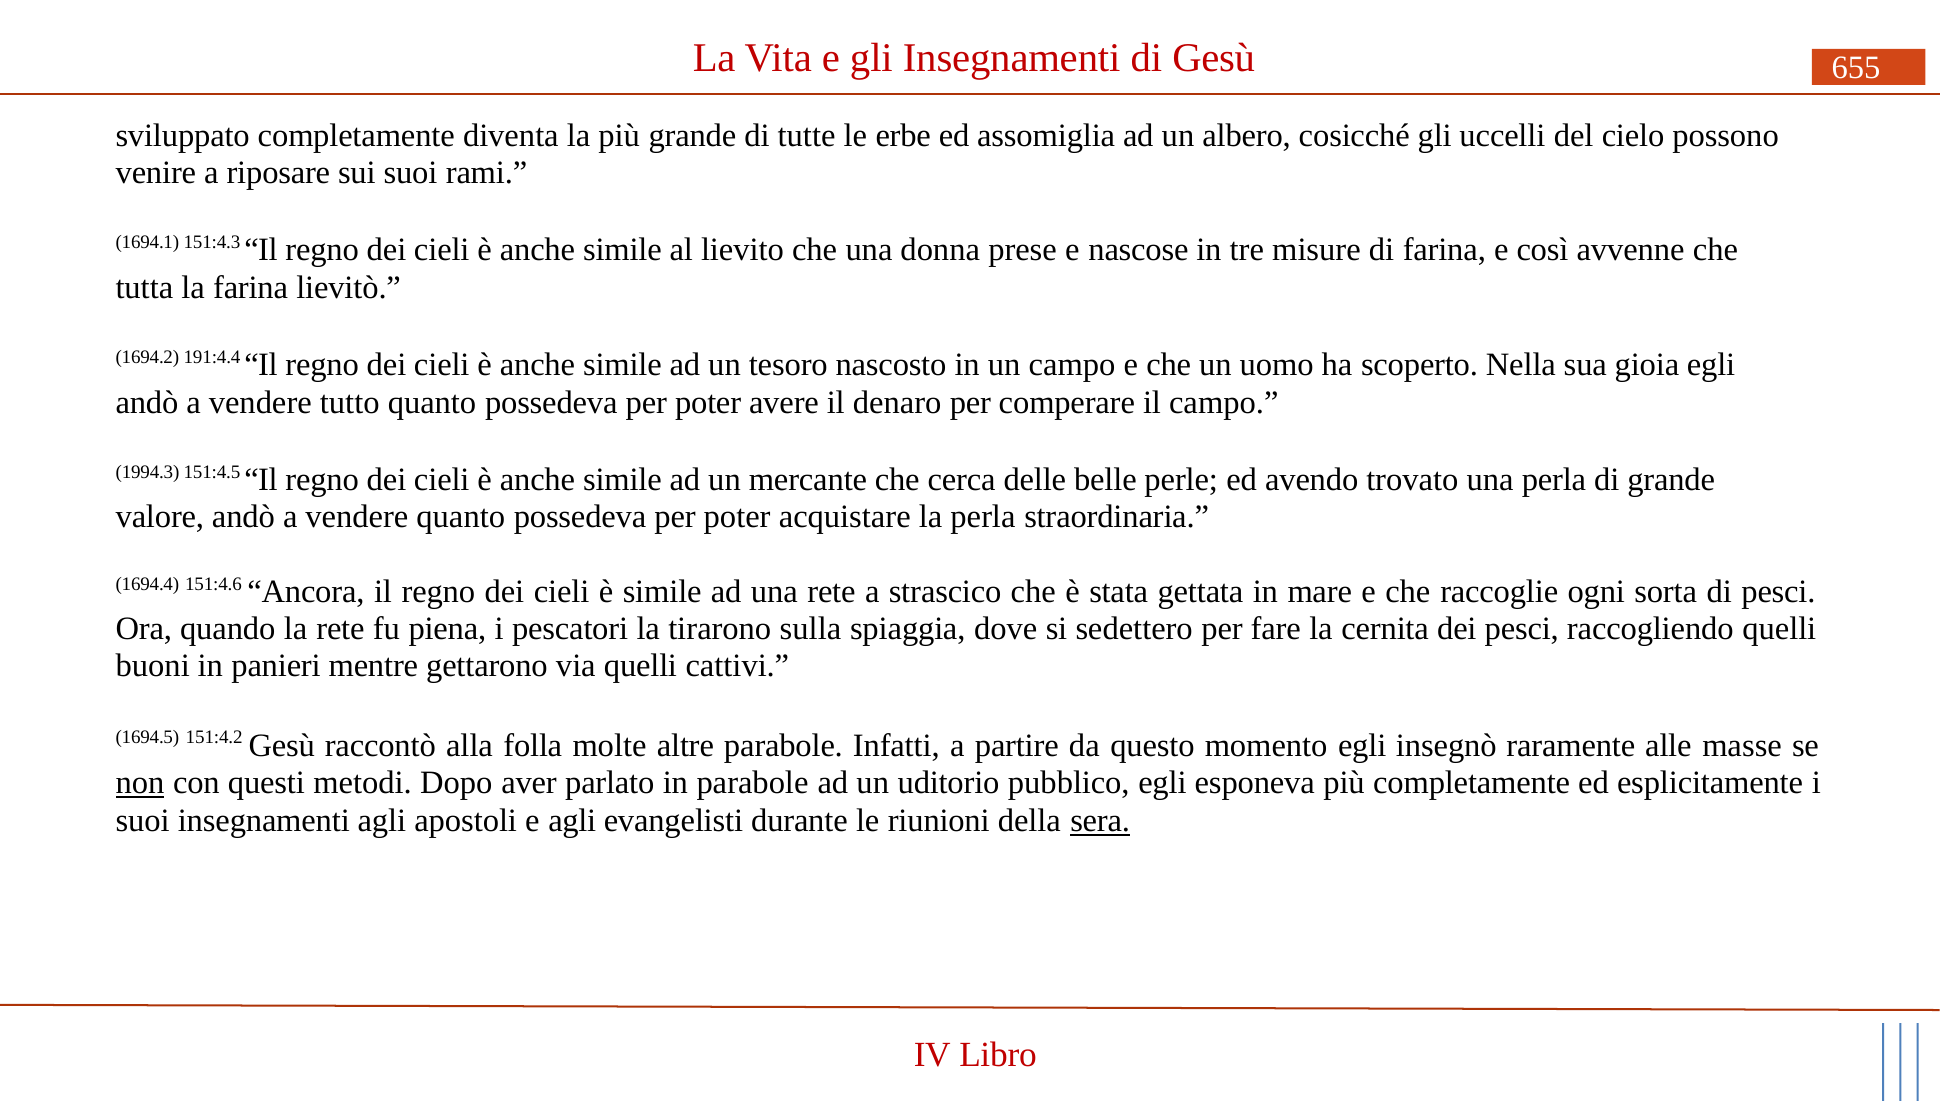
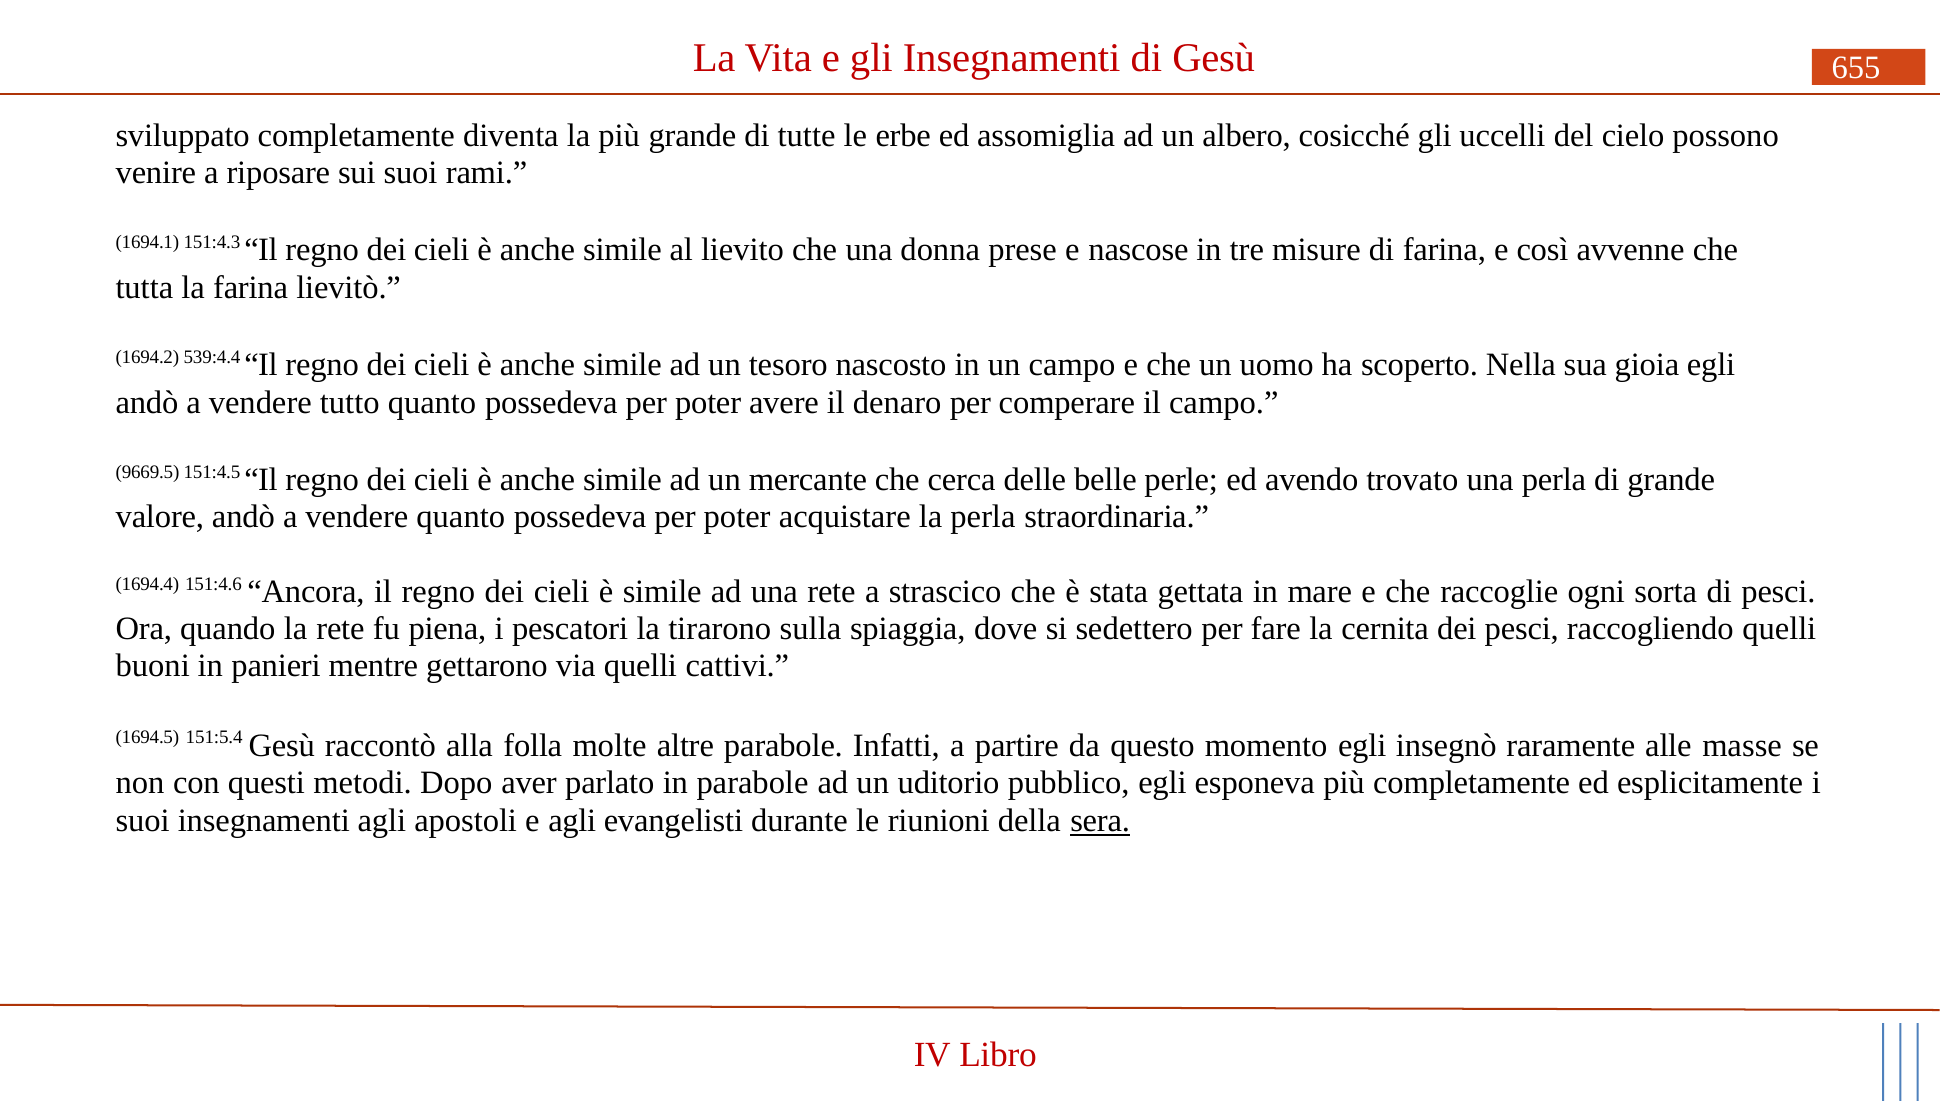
191:4.4: 191:4.4 -> 539:4.4 (212, 357)
1994.3: 1994.3 -> 9669.5 (148, 472)
151:4.2: 151:4.2 -> 151:5.4 (214, 737)
non underline: present -> none (140, 783)
